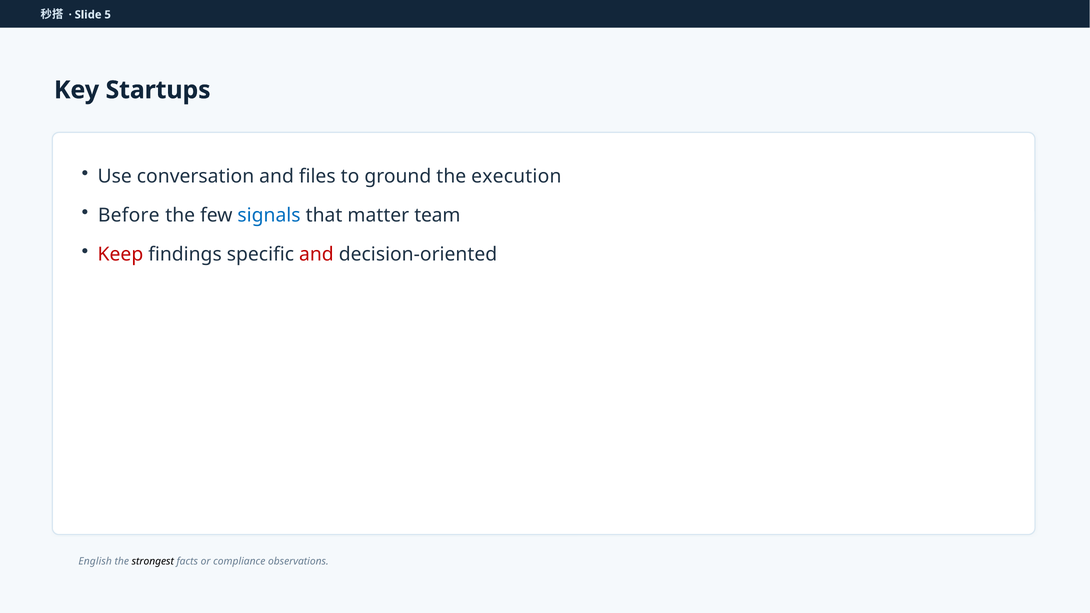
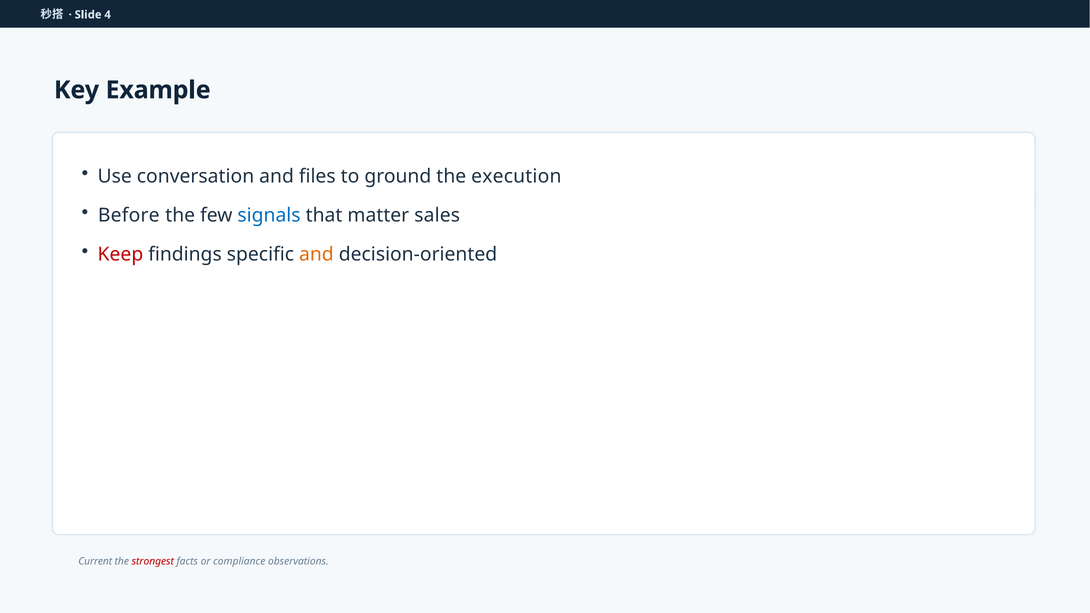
5: 5 -> 4 (108, 15)
Startups: Startups -> Example (158, 90)
team: team -> sales (437, 215)
and colour: red -> orange (316, 255)
English: English -> Current (95, 561)
strongest colour: black -> red (153, 561)
